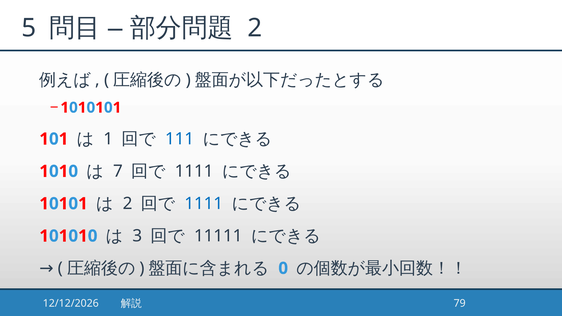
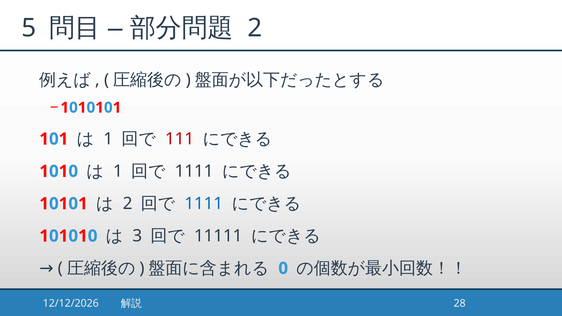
111 colour: blue -> red (180, 139)
7: 7 -> 1 (118, 171)
79: 79 -> 28 (460, 303)
